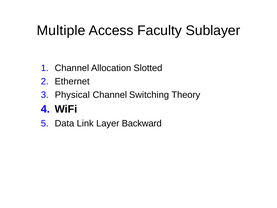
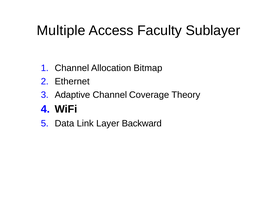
Slotted: Slotted -> Bitmap (148, 68)
Physical: Physical -> Adaptive (72, 95)
Switching: Switching -> Coverage (149, 95)
